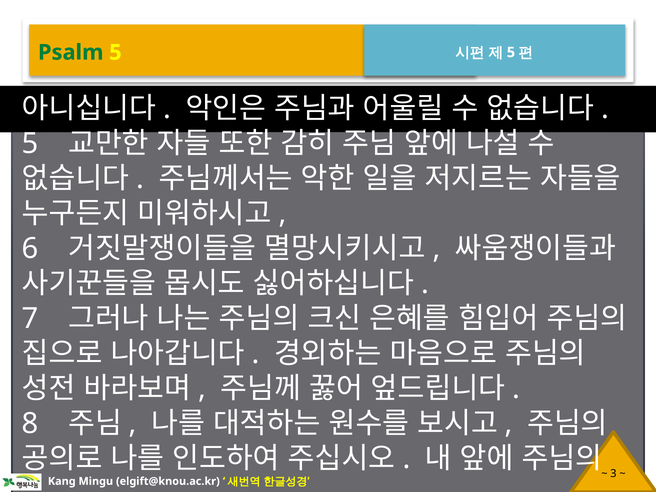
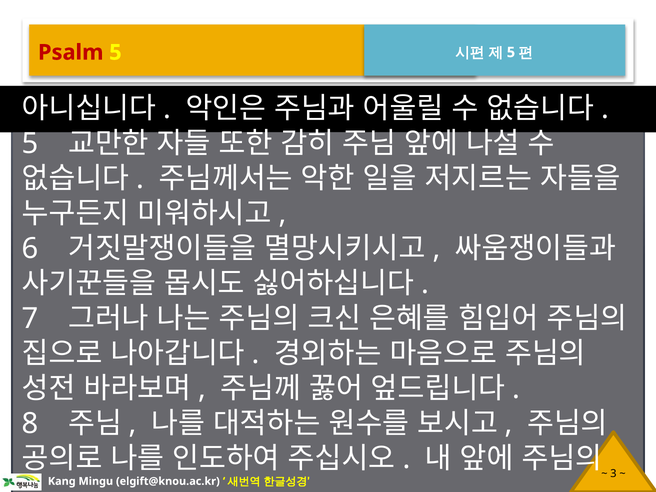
Psalm colour: green -> red (71, 52)
